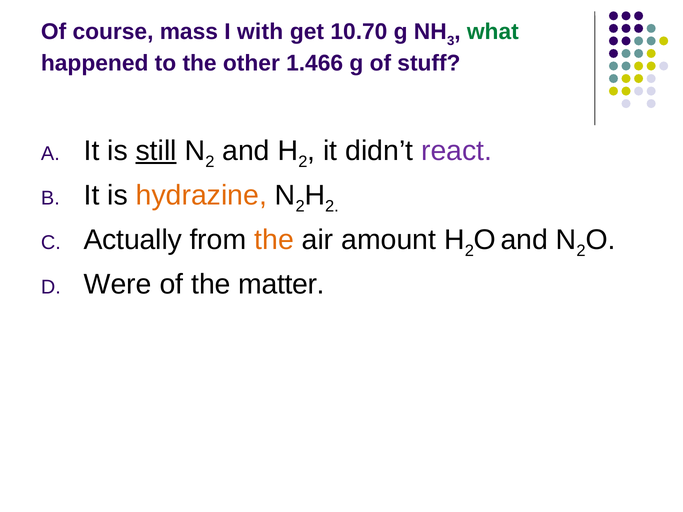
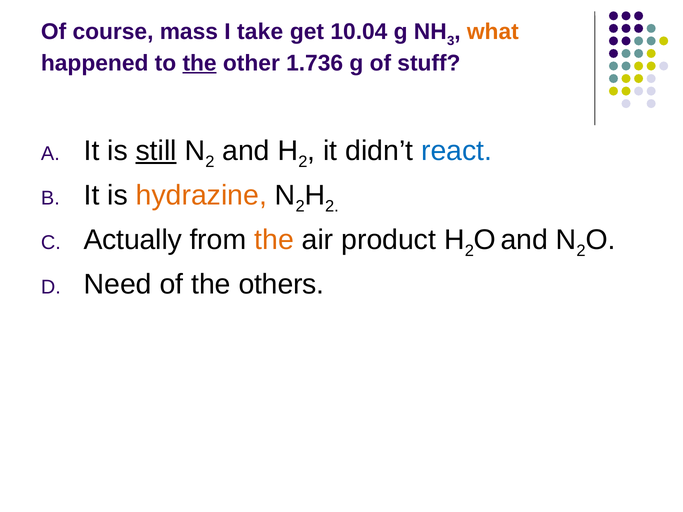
with: with -> take (260, 32)
10.70: 10.70 -> 10.04 (359, 32)
what colour: green -> orange (493, 32)
the underline: none -> present (200, 63)
1.466: 1.466 -> 1.736 (315, 63)
react colour: purple -> blue (457, 151)
amount: amount -> product (389, 240)
Were: Were -> Need (118, 284)
matter: matter -> others (281, 284)
